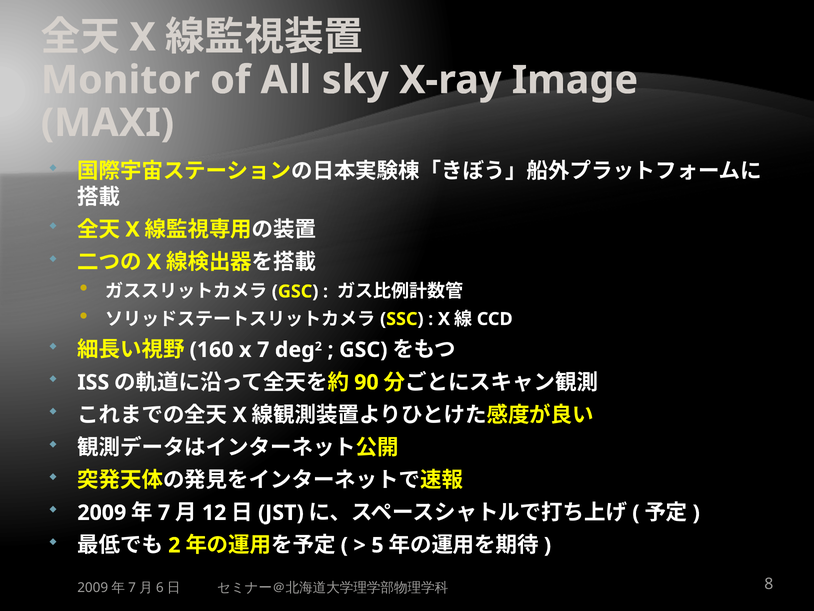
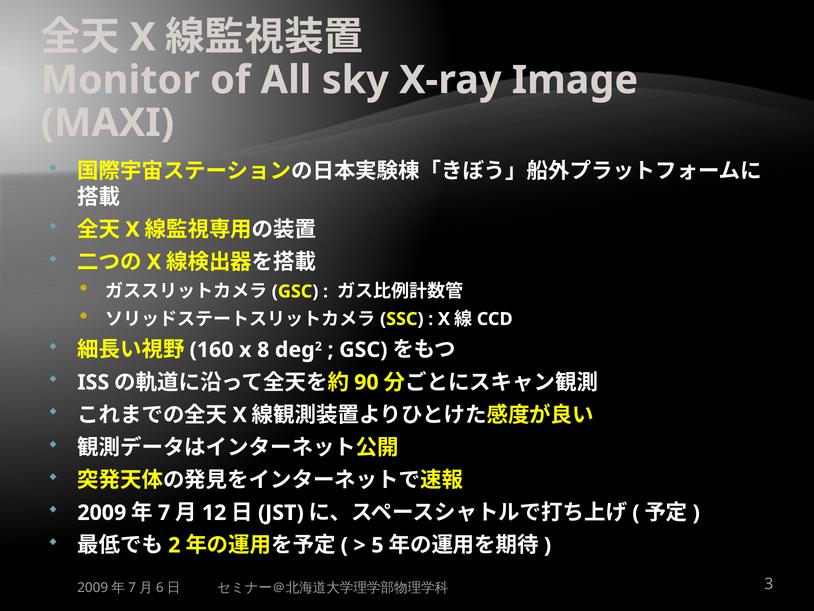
x 7: 7 -> 8 (263, 350)
8: 8 -> 3 (769, 583)
